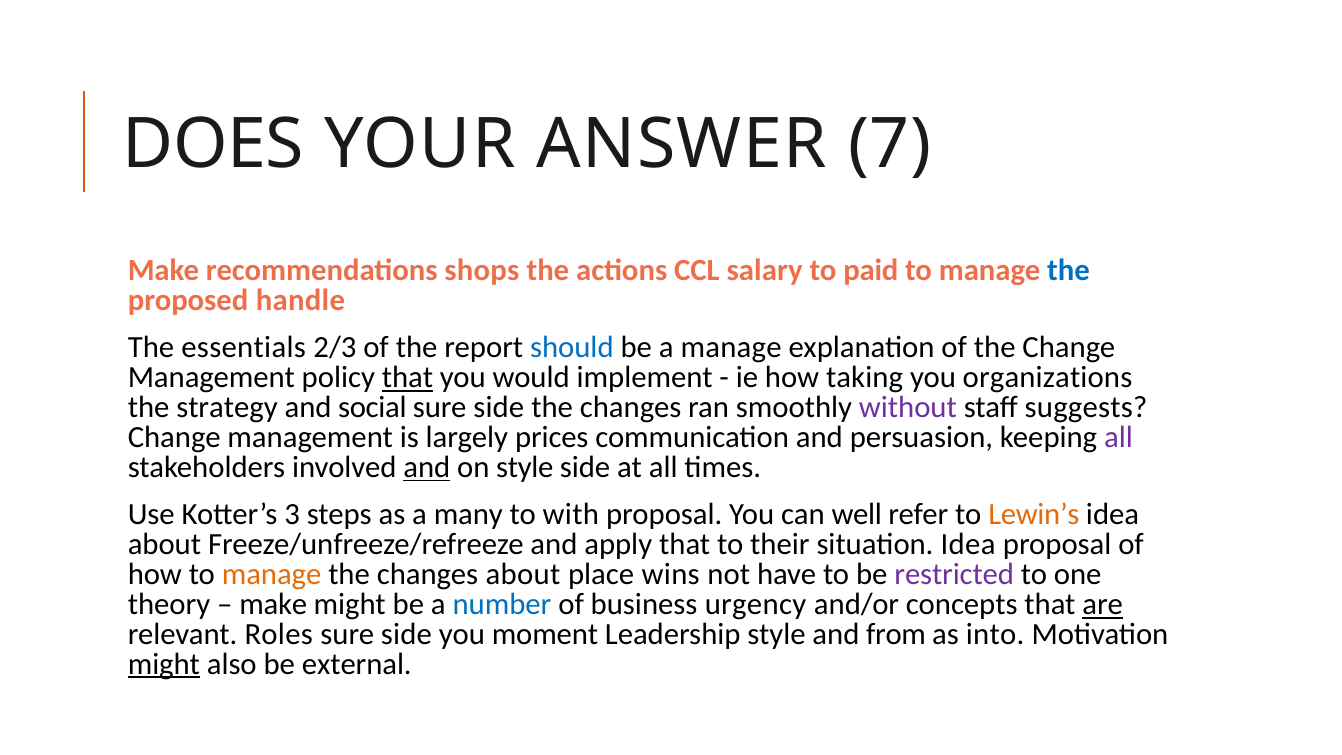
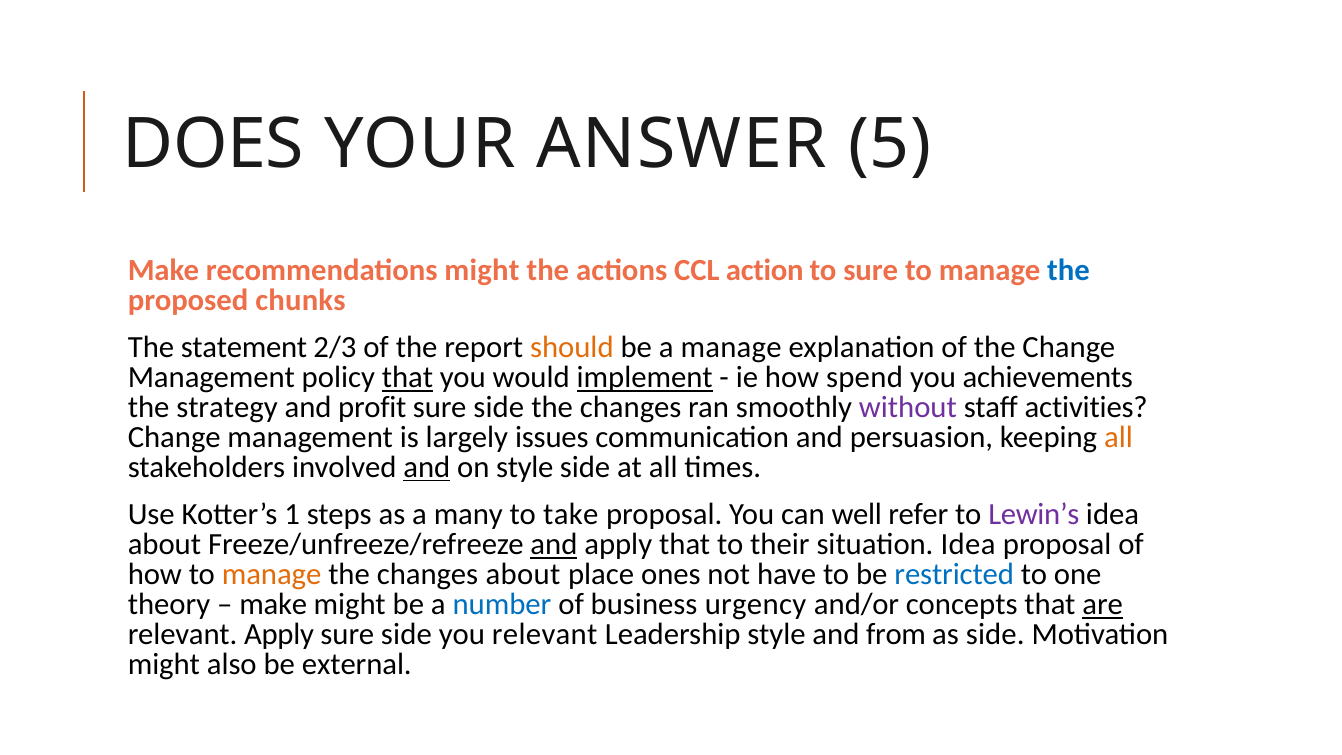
7: 7 -> 5 (890, 144)
recommendations shops: shops -> might (482, 270)
salary: salary -> action (765, 270)
to paid: paid -> sure (871, 270)
handle: handle -> chunks (300, 300)
essentials: essentials -> statement (244, 348)
should colour: blue -> orange (572, 348)
implement underline: none -> present (645, 378)
taking: taking -> spend (864, 378)
organizations: organizations -> achievements (1048, 378)
social: social -> profit (372, 407)
suggests: suggests -> activities (1086, 407)
prices: prices -> issues (552, 437)
all colour: purple -> orange (1118, 437)
3: 3 -> 1 (292, 515)
with: with -> take (571, 515)
Lewin’s colour: orange -> purple (1034, 515)
and underline: none -> present (554, 545)
wins: wins -> ones (671, 574)
restricted colour: purple -> blue (954, 574)
relevant Roles: Roles -> Apply (279, 634)
you moment: moment -> relevant (545, 634)
as into: into -> side (995, 634)
might underline: present -> none (164, 664)
